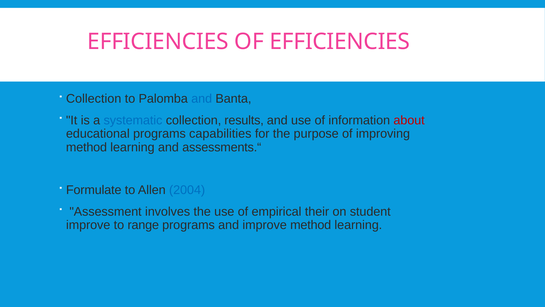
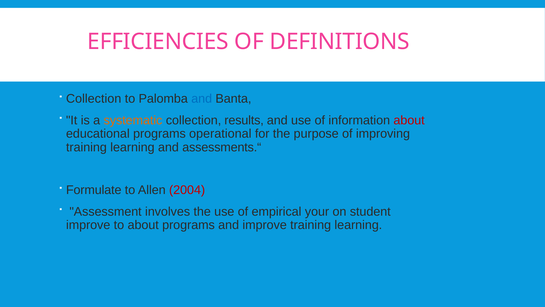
OF EFFICIENCIES: EFFICIENCIES -> DEFINITIONS (340, 41)
systematic colour: blue -> orange (133, 120)
capabilities: capabilities -> operational (220, 134)
method: method -> training (86, 147)
2004 colour: blue -> red (187, 190)
their: their -> your (317, 211)
to range: range -> about (143, 225)
improve method: method -> training (311, 225)
